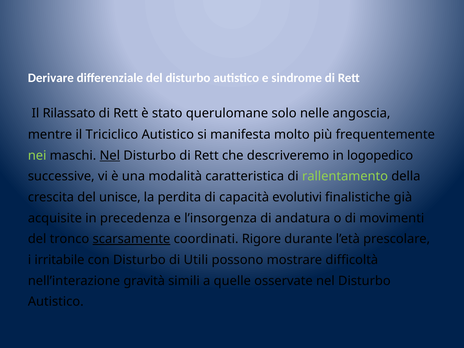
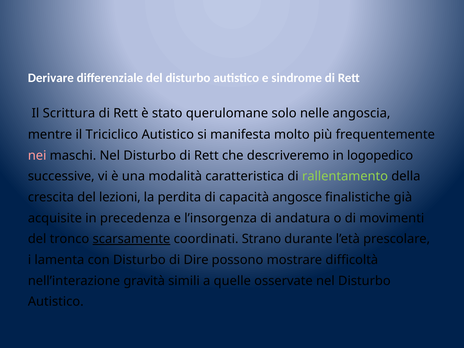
Rilassato: Rilassato -> Scrittura (69, 113)
nei colour: light green -> pink (37, 155)
Nel underline: present -> none (110, 155)
unisce: unisce -> lezioni (120, 197)
evolutivi: evolutivi -> angosce (297, 197)
Rigore: Rigore -> Strano (261, 239)
irritabile: irritabile -> lamenta (59, 260)
Utili: Utili -> Dire (196, 260)
